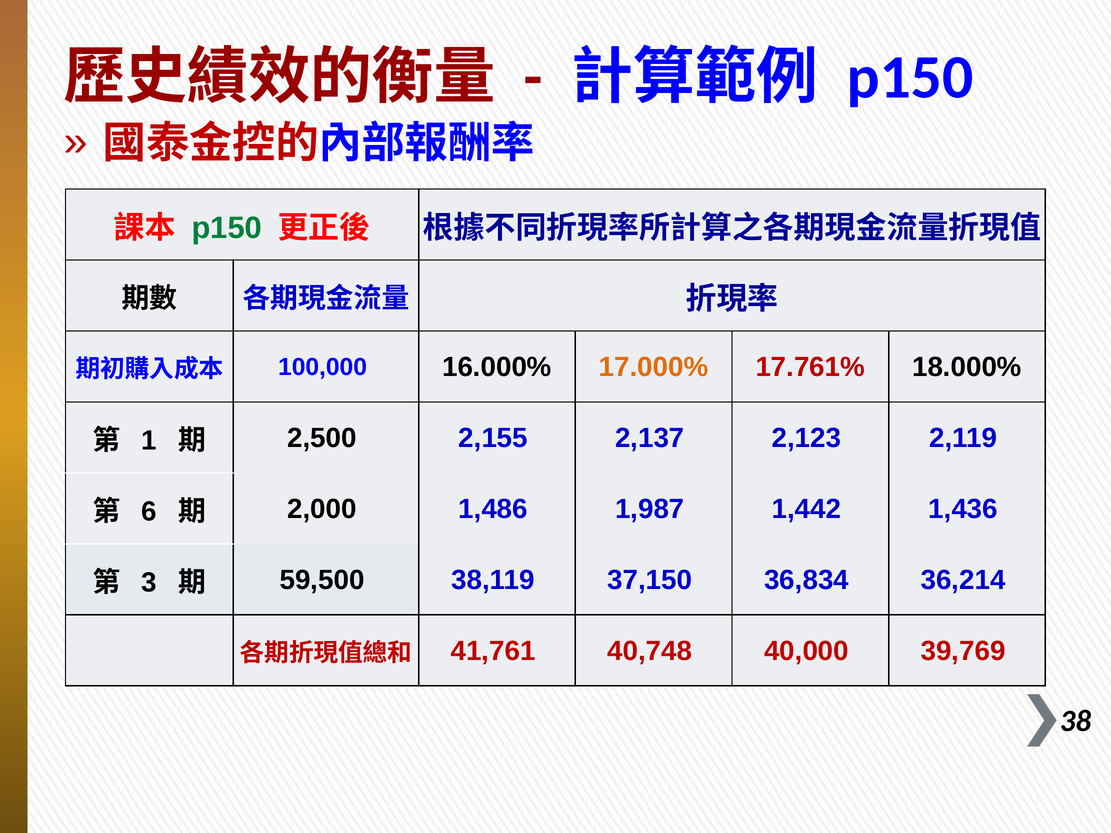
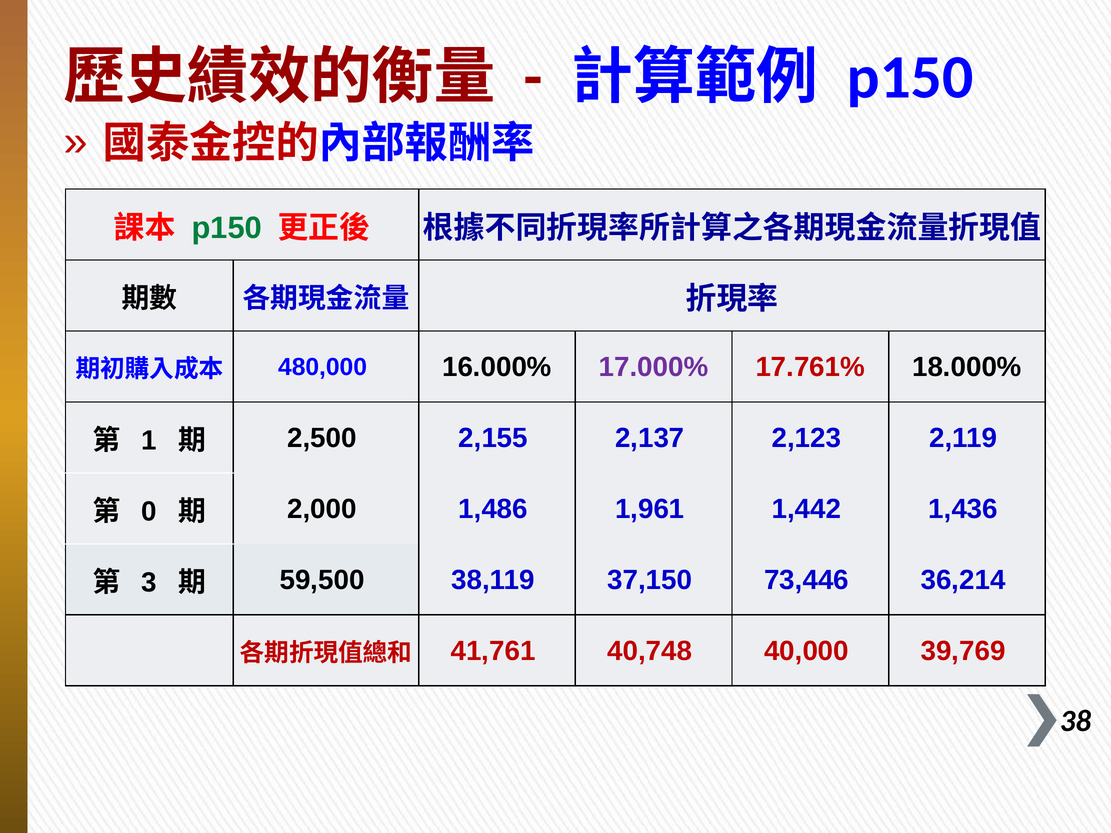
100,000: 100,000 -> 480,000 (323, 367)
17.000% colour: orange -> purple (654, 367)
6: 6 -> 0 (149, 512)
1,987: 1,987 -> 1,961 (650, 509)
36,834: 36,834 -> 73,446 (806, 580)
